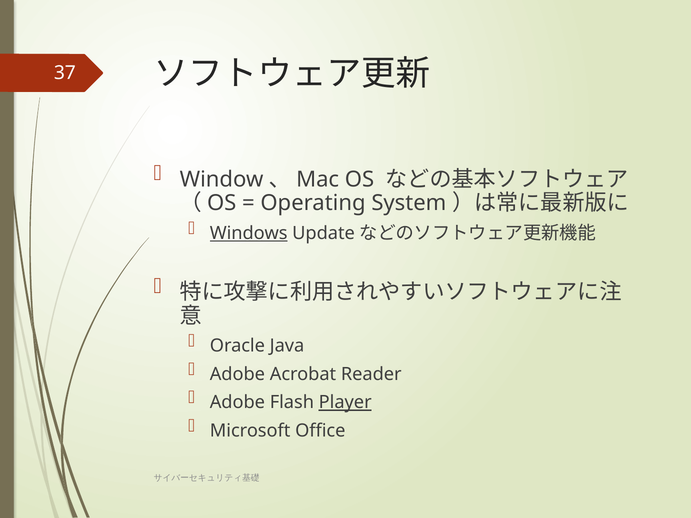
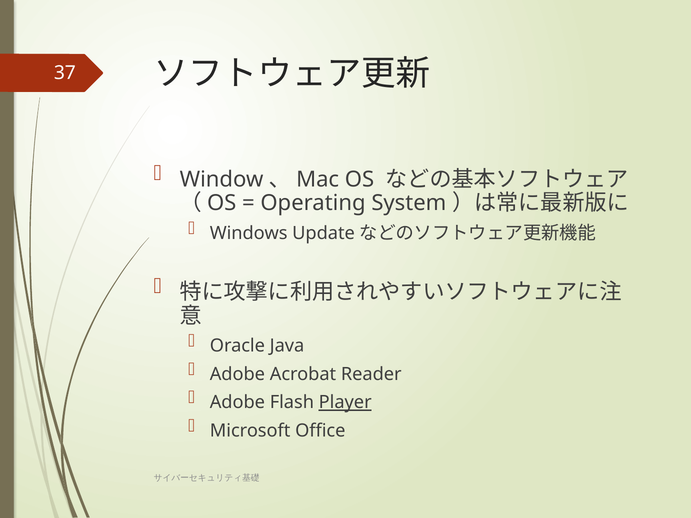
Windows underline: present -> none (249, 233)
